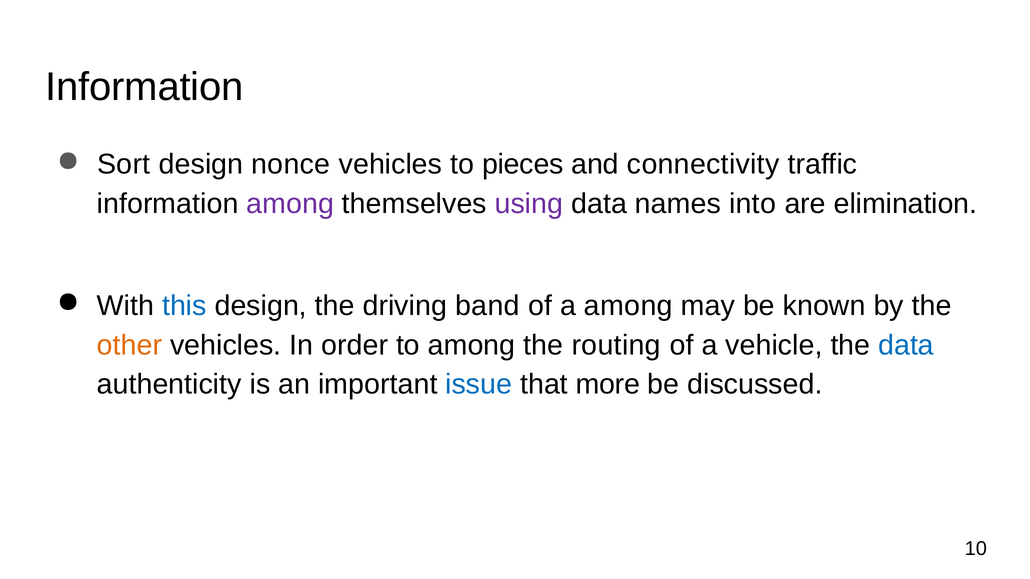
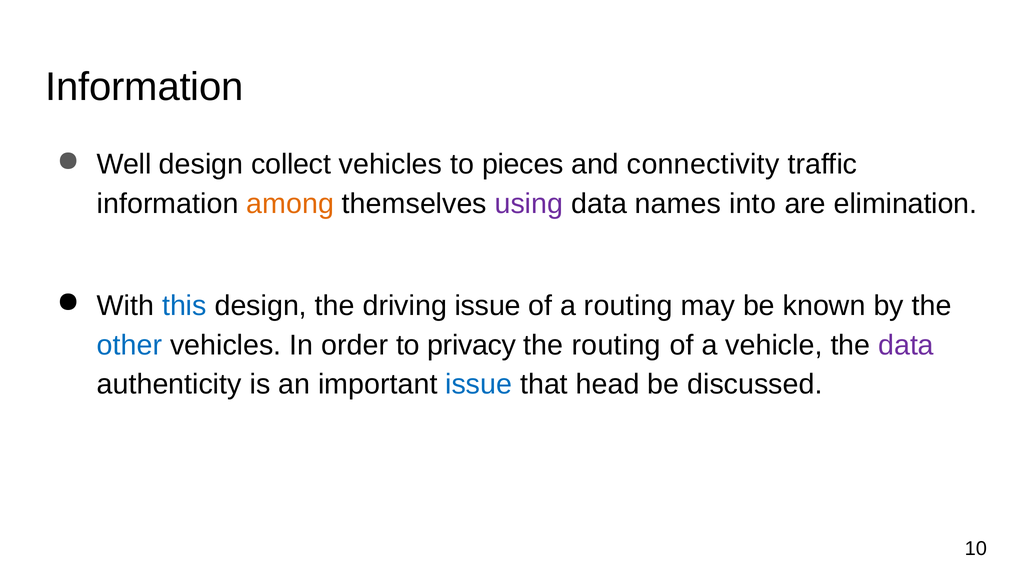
Sort: Sort -> Well (124, 164)
nonce: nonce -> collect (291, 164)
among colour: purple -> orange (290, 204)
driving band: band -> issue (488, 306)
a among: among -> routing (628, 306)
other colour: orange -> blue (130, 345)
to among: among -> privacy (472, 345)
data colour: blue -> purple (906, 345)
more: more -> head (608, 385)
